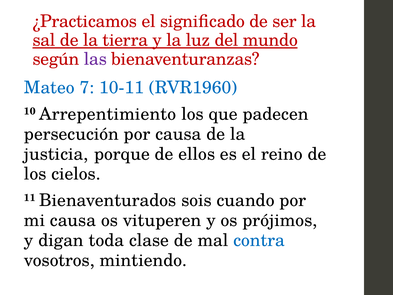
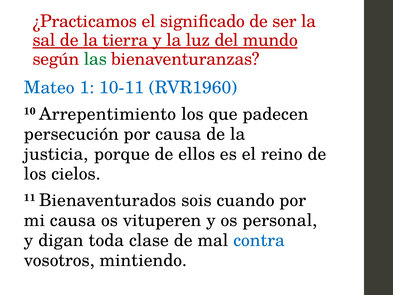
las colour: purple -> green (95, 59)
7: 7 -> 1 (87, 88)
prójimos: prójimos -> personal (280, 220)
